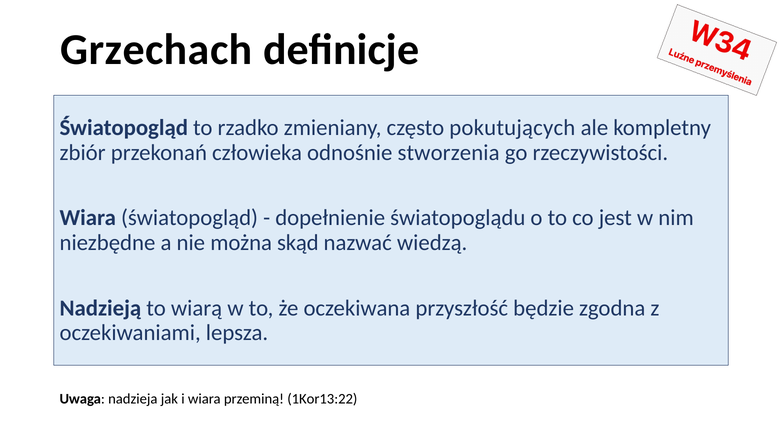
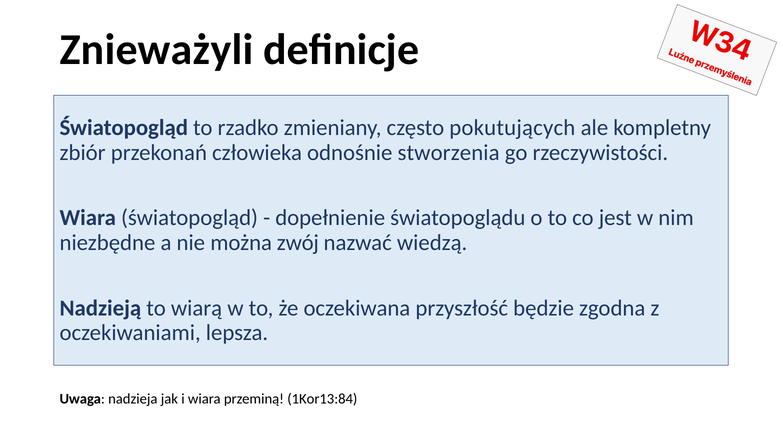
Grzechach: Grzechach -> Znieważyli (156, 50)
skąd: skąd -> zwój (298, 242)
1Kor13:22: 1Kor13:22 -> 1Kor13:84 (322, 399)
